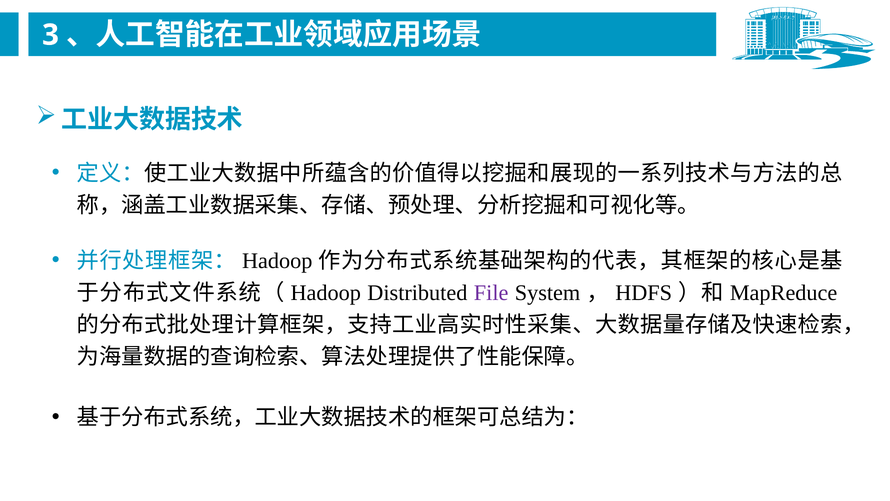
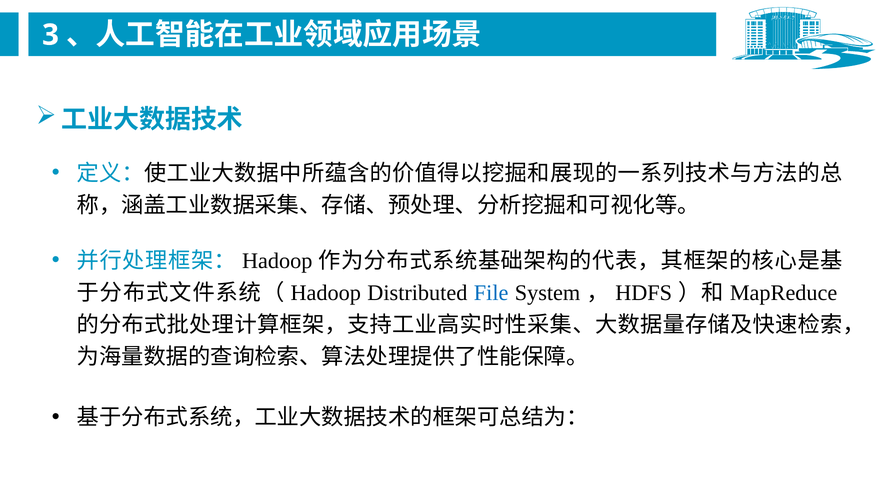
File colour: purple -> blue (491, 293)
